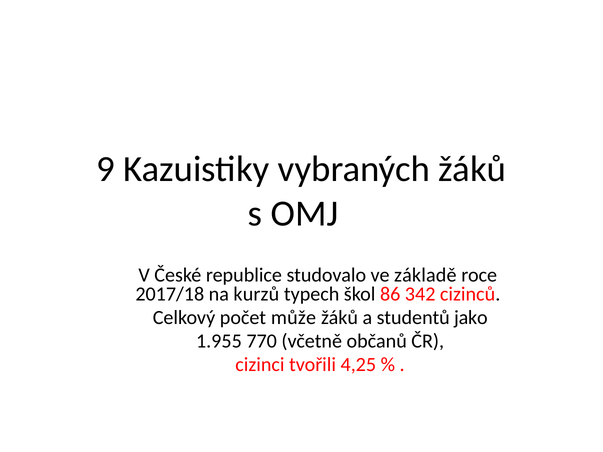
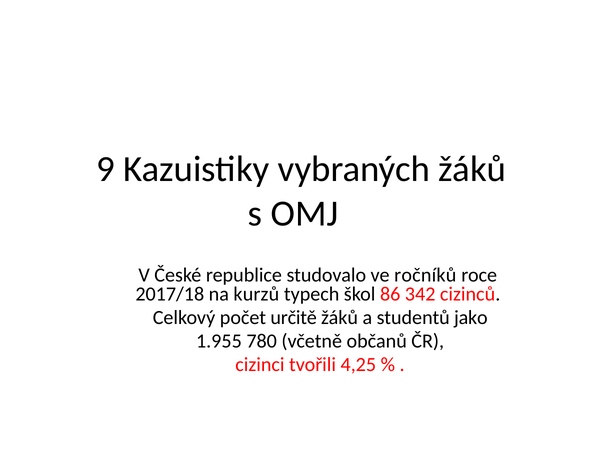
základě: základě -> ročníků (425, 275)
může: může -> určitě (294, 318)
770: 770 -> 780 (262, 341)
